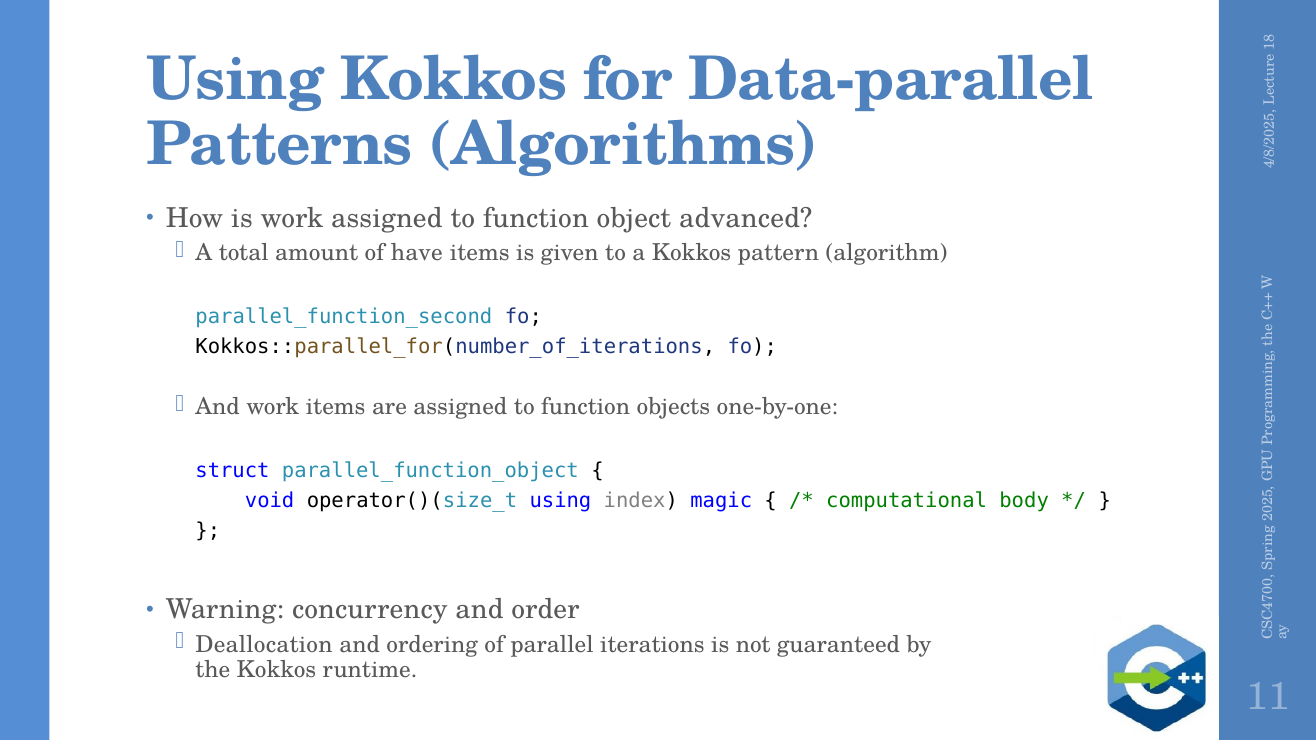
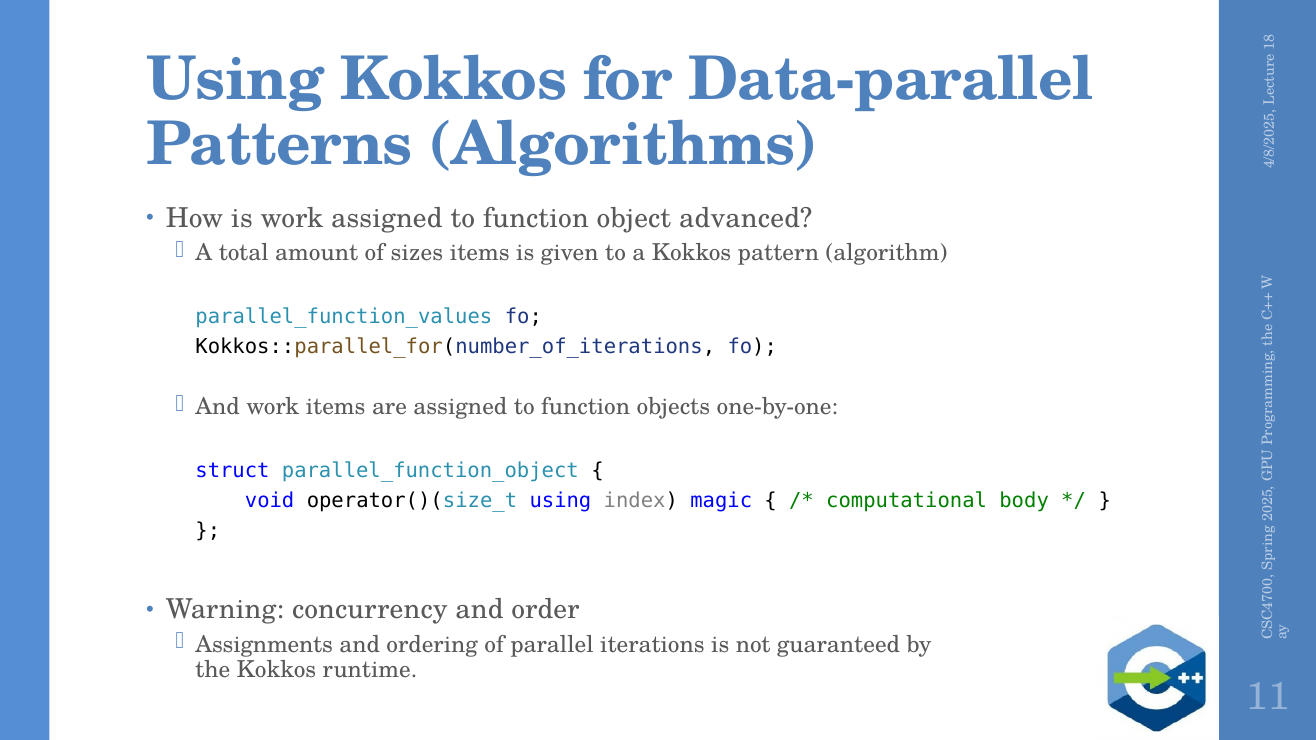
have: have -> sizes (417, 253)
parallel_function_second: parallel_function_second -> parallel_function_values (344, 317)
Deallocation: Deallocation -> Assignments (264, 645)
